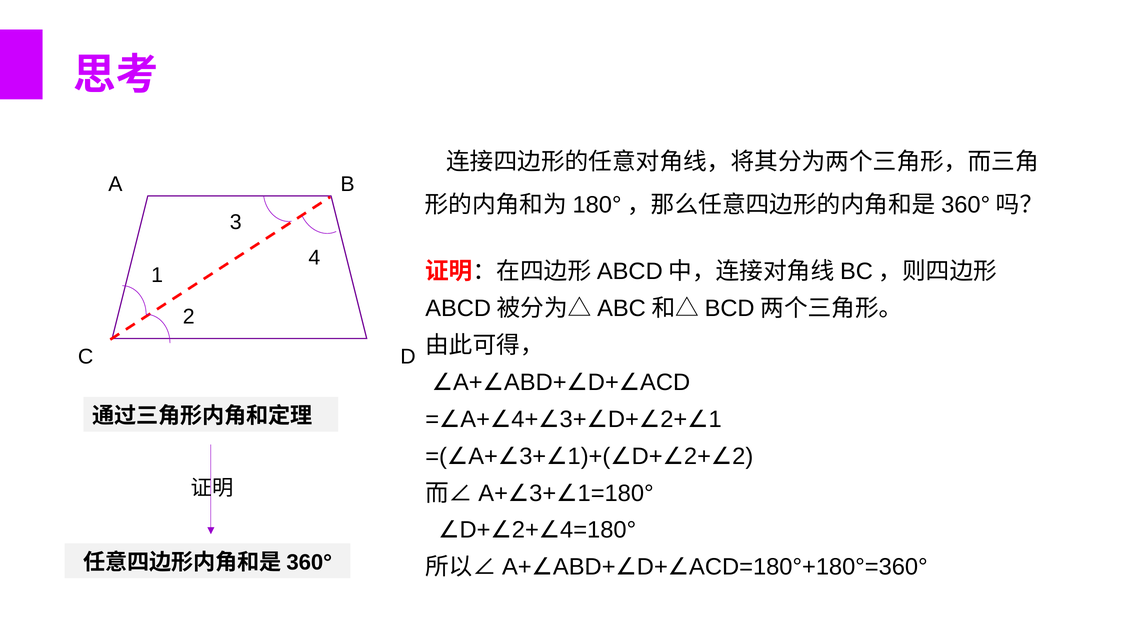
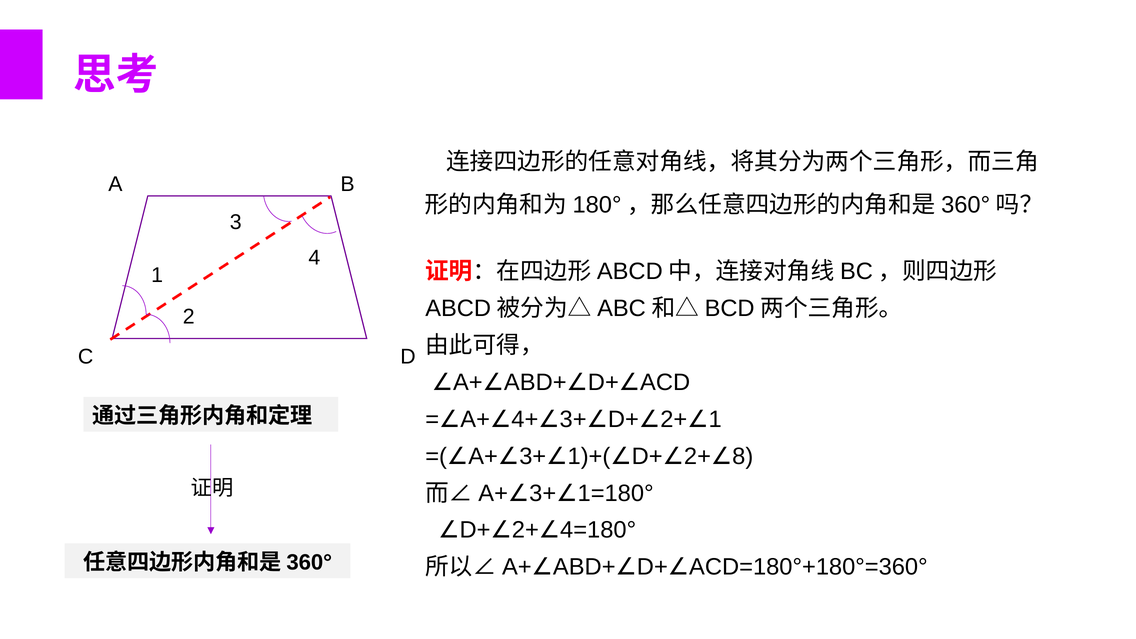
2: 2 -> 8 (743, 456)
